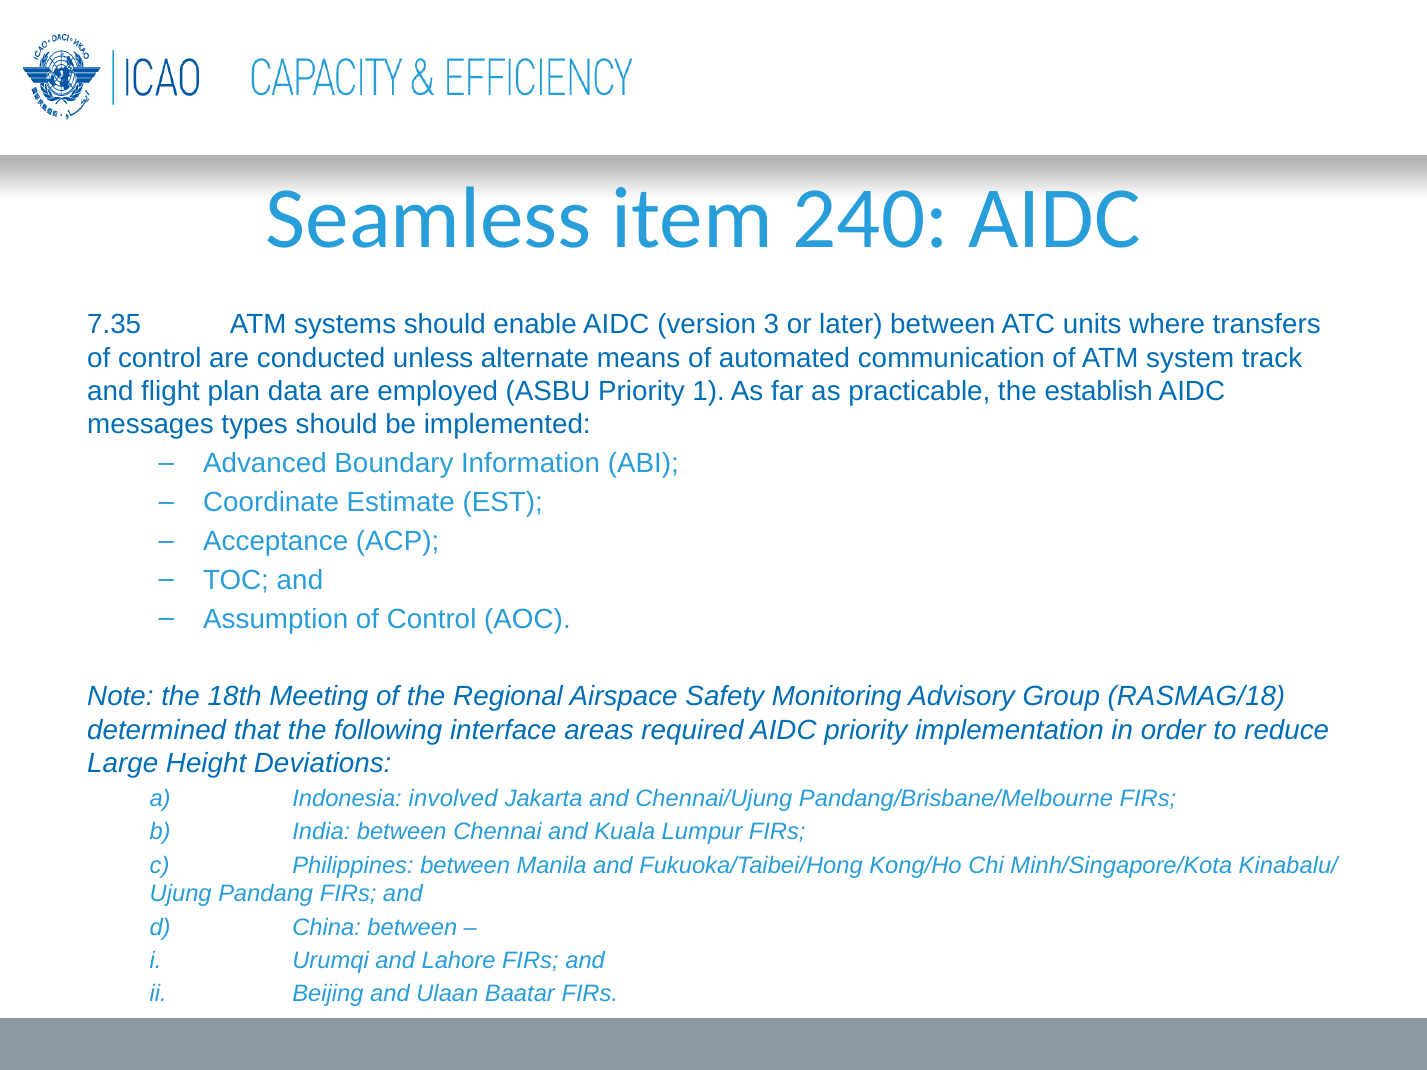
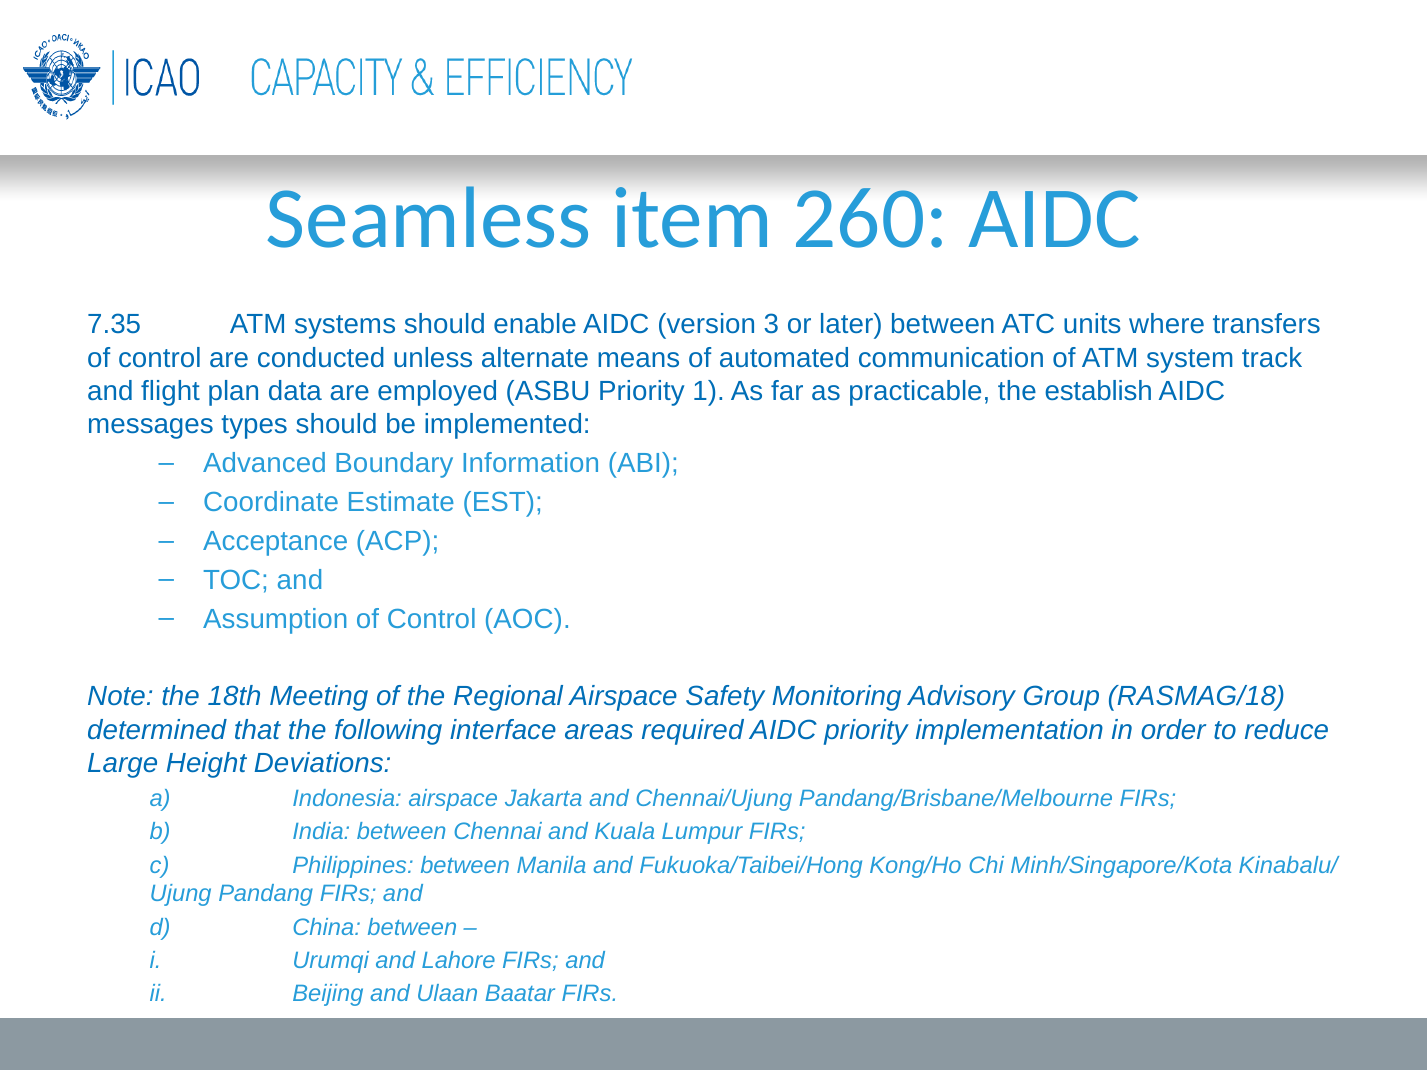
240: 240 -> 260 (871, 218)
Indonesia involved: involved -> airspace (453, 799)
